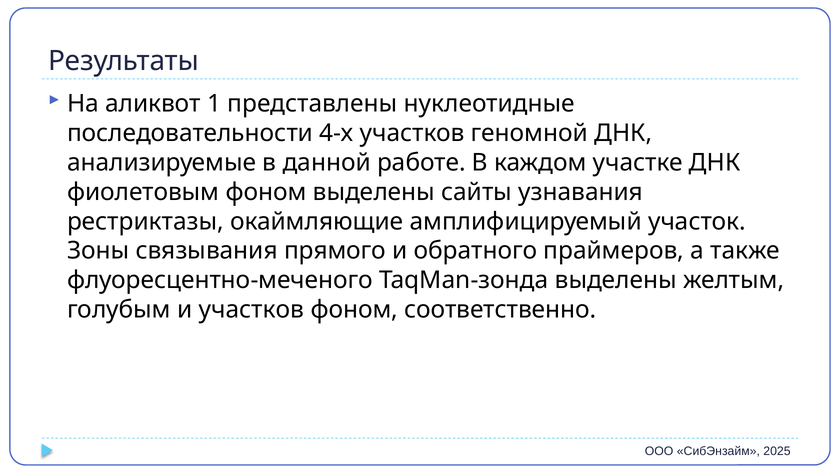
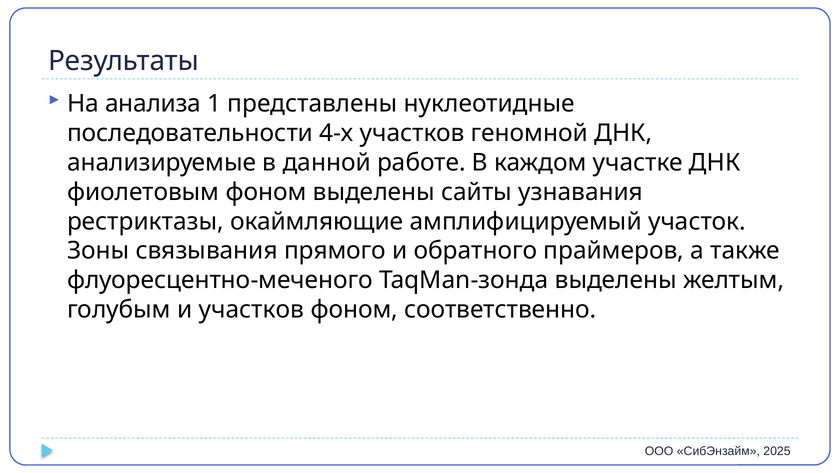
аликвот: аликвот -> анализа (153, 104)
